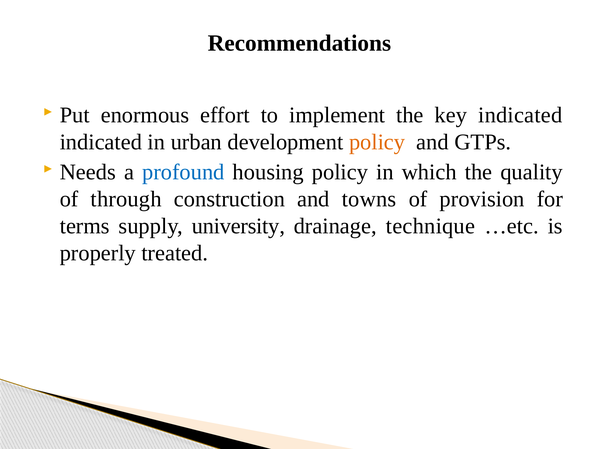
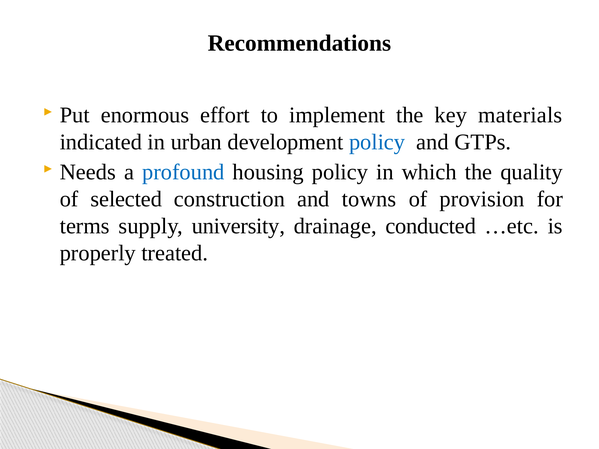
key indicated: indicated -> materials (520, 115)
policy colour: orange -> blue (377, 142)
through: through -> selected (126, 199)
technique: technique -> conducted (431, 226)
